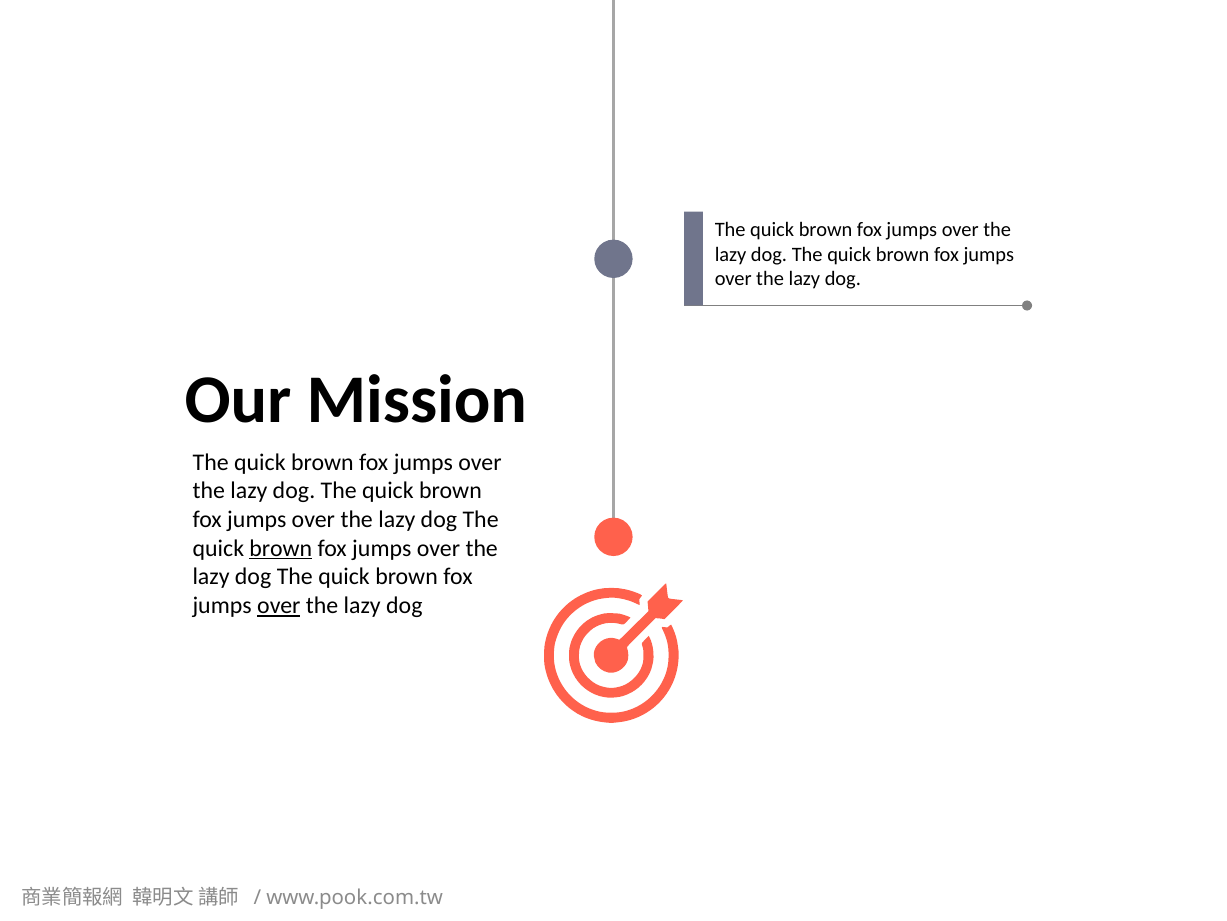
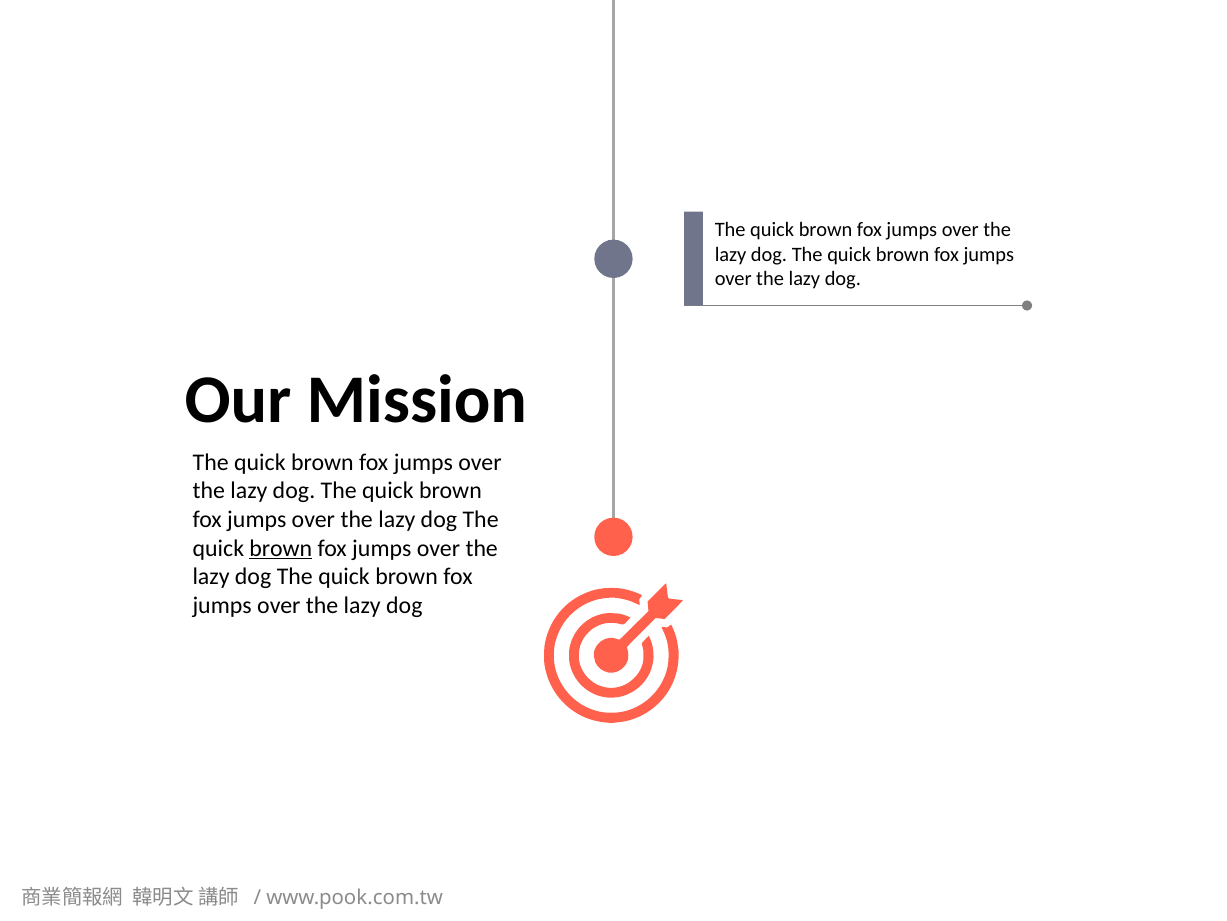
over underline: present -> none (279, 605)
